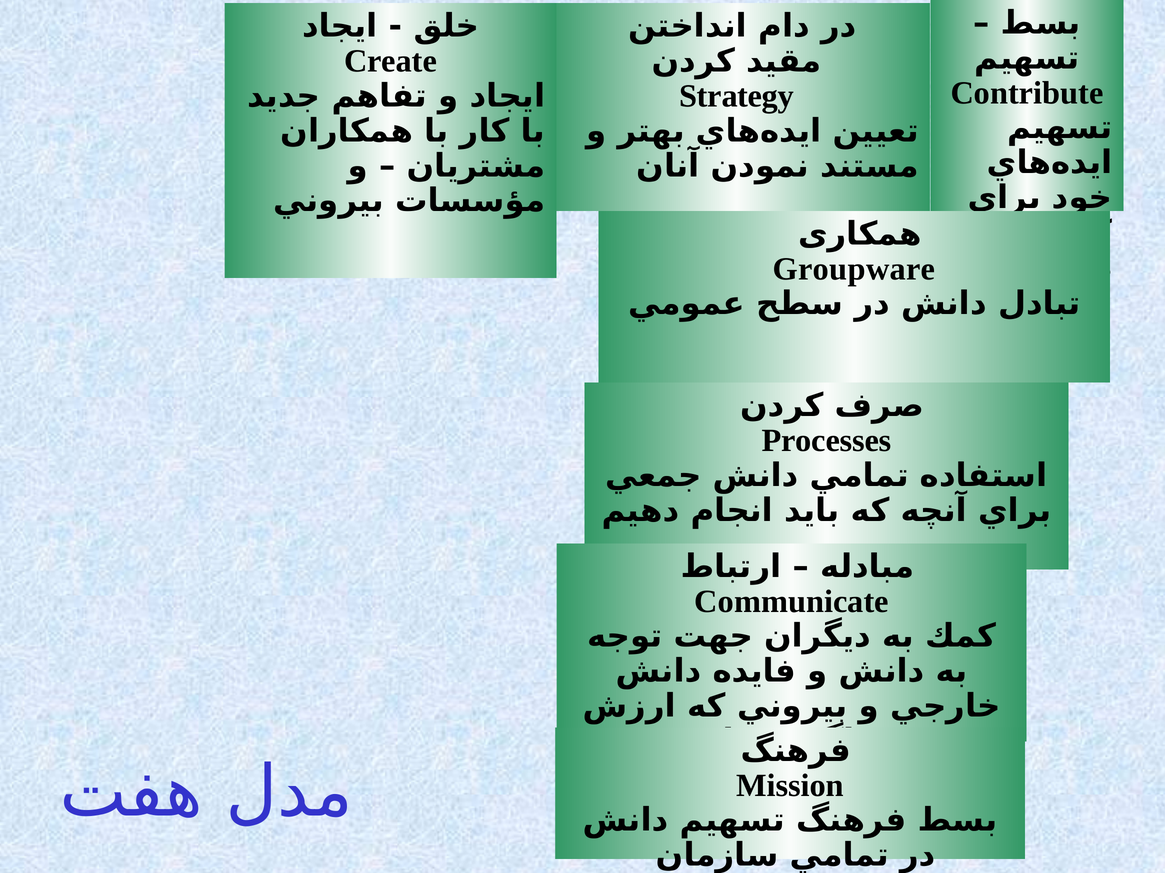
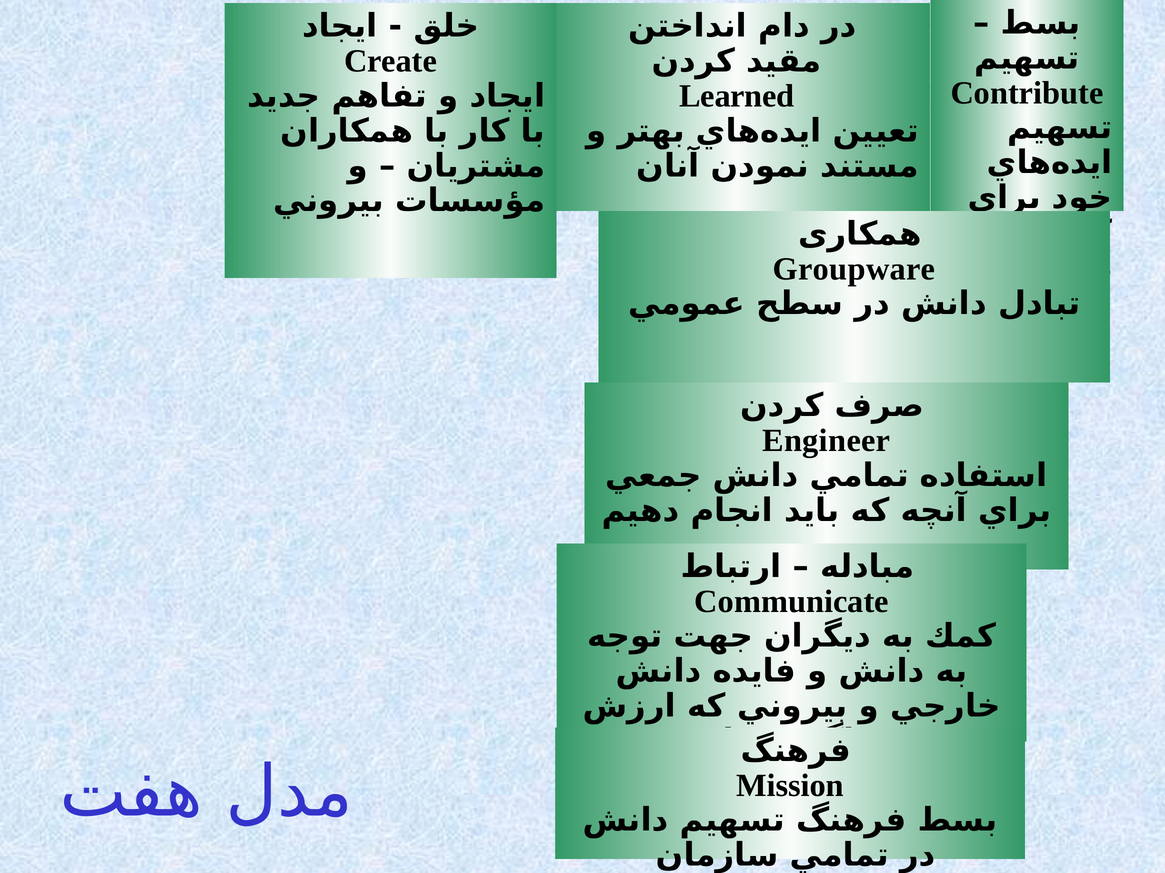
Strategy: Strategy -> Learned (737, 96)
Processes: Processes -> Engineer (826, 441)
